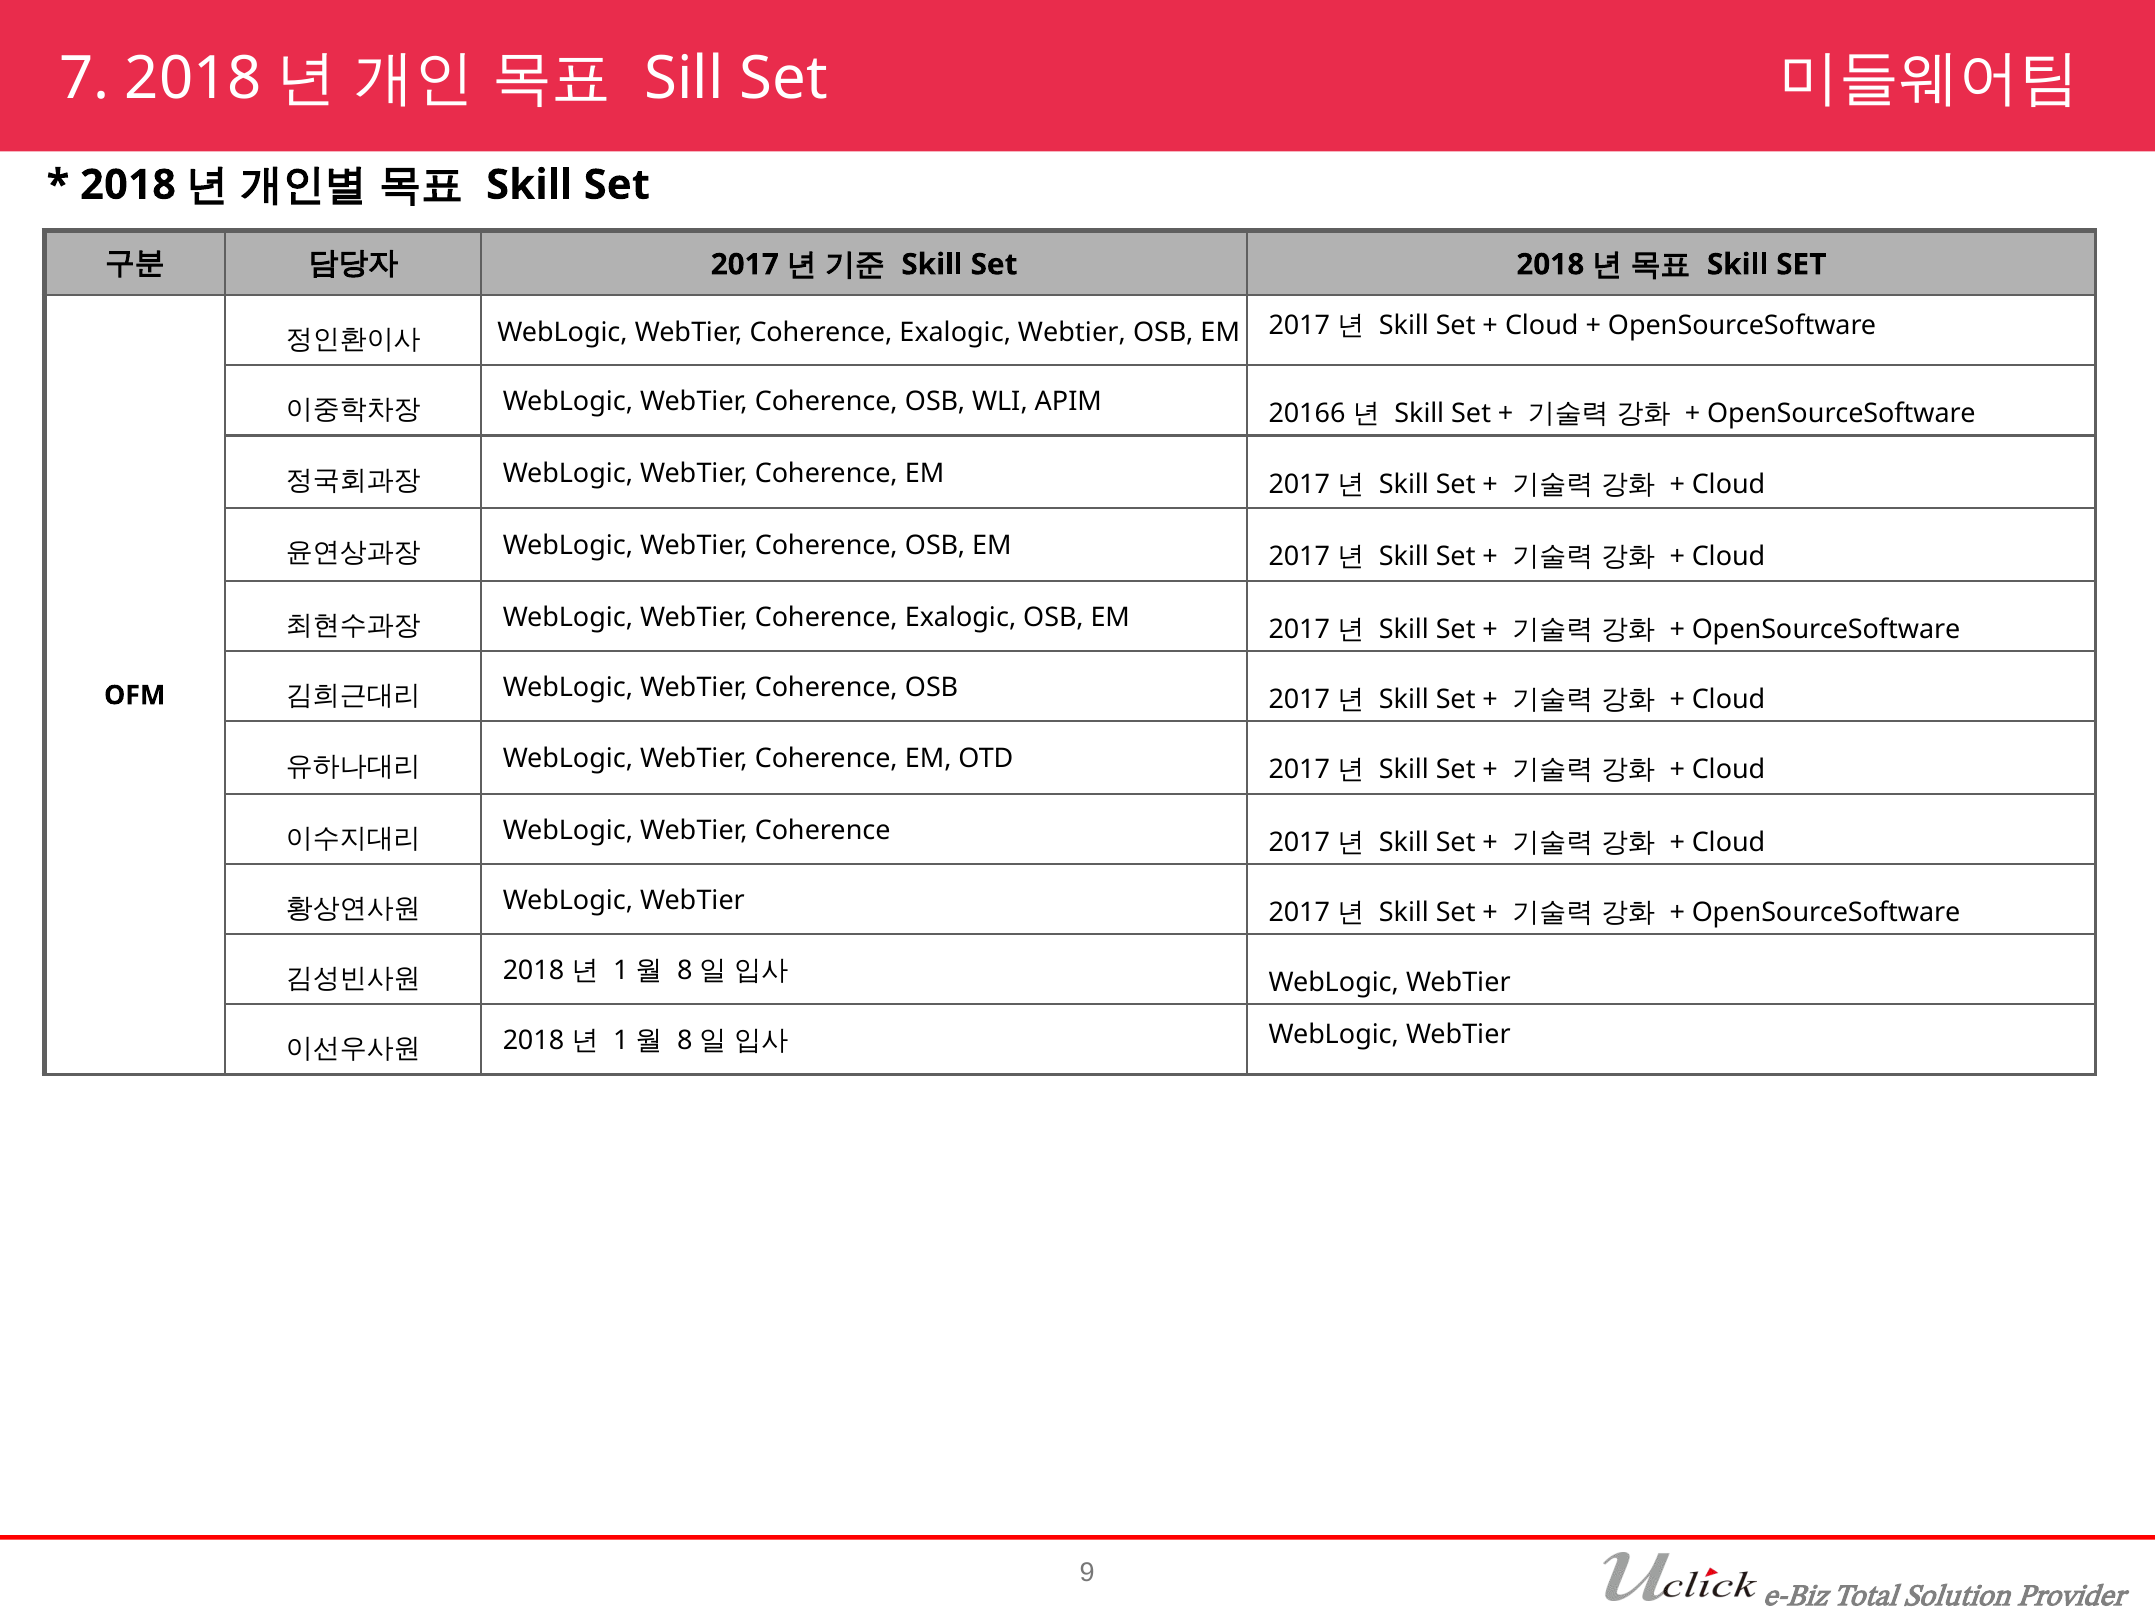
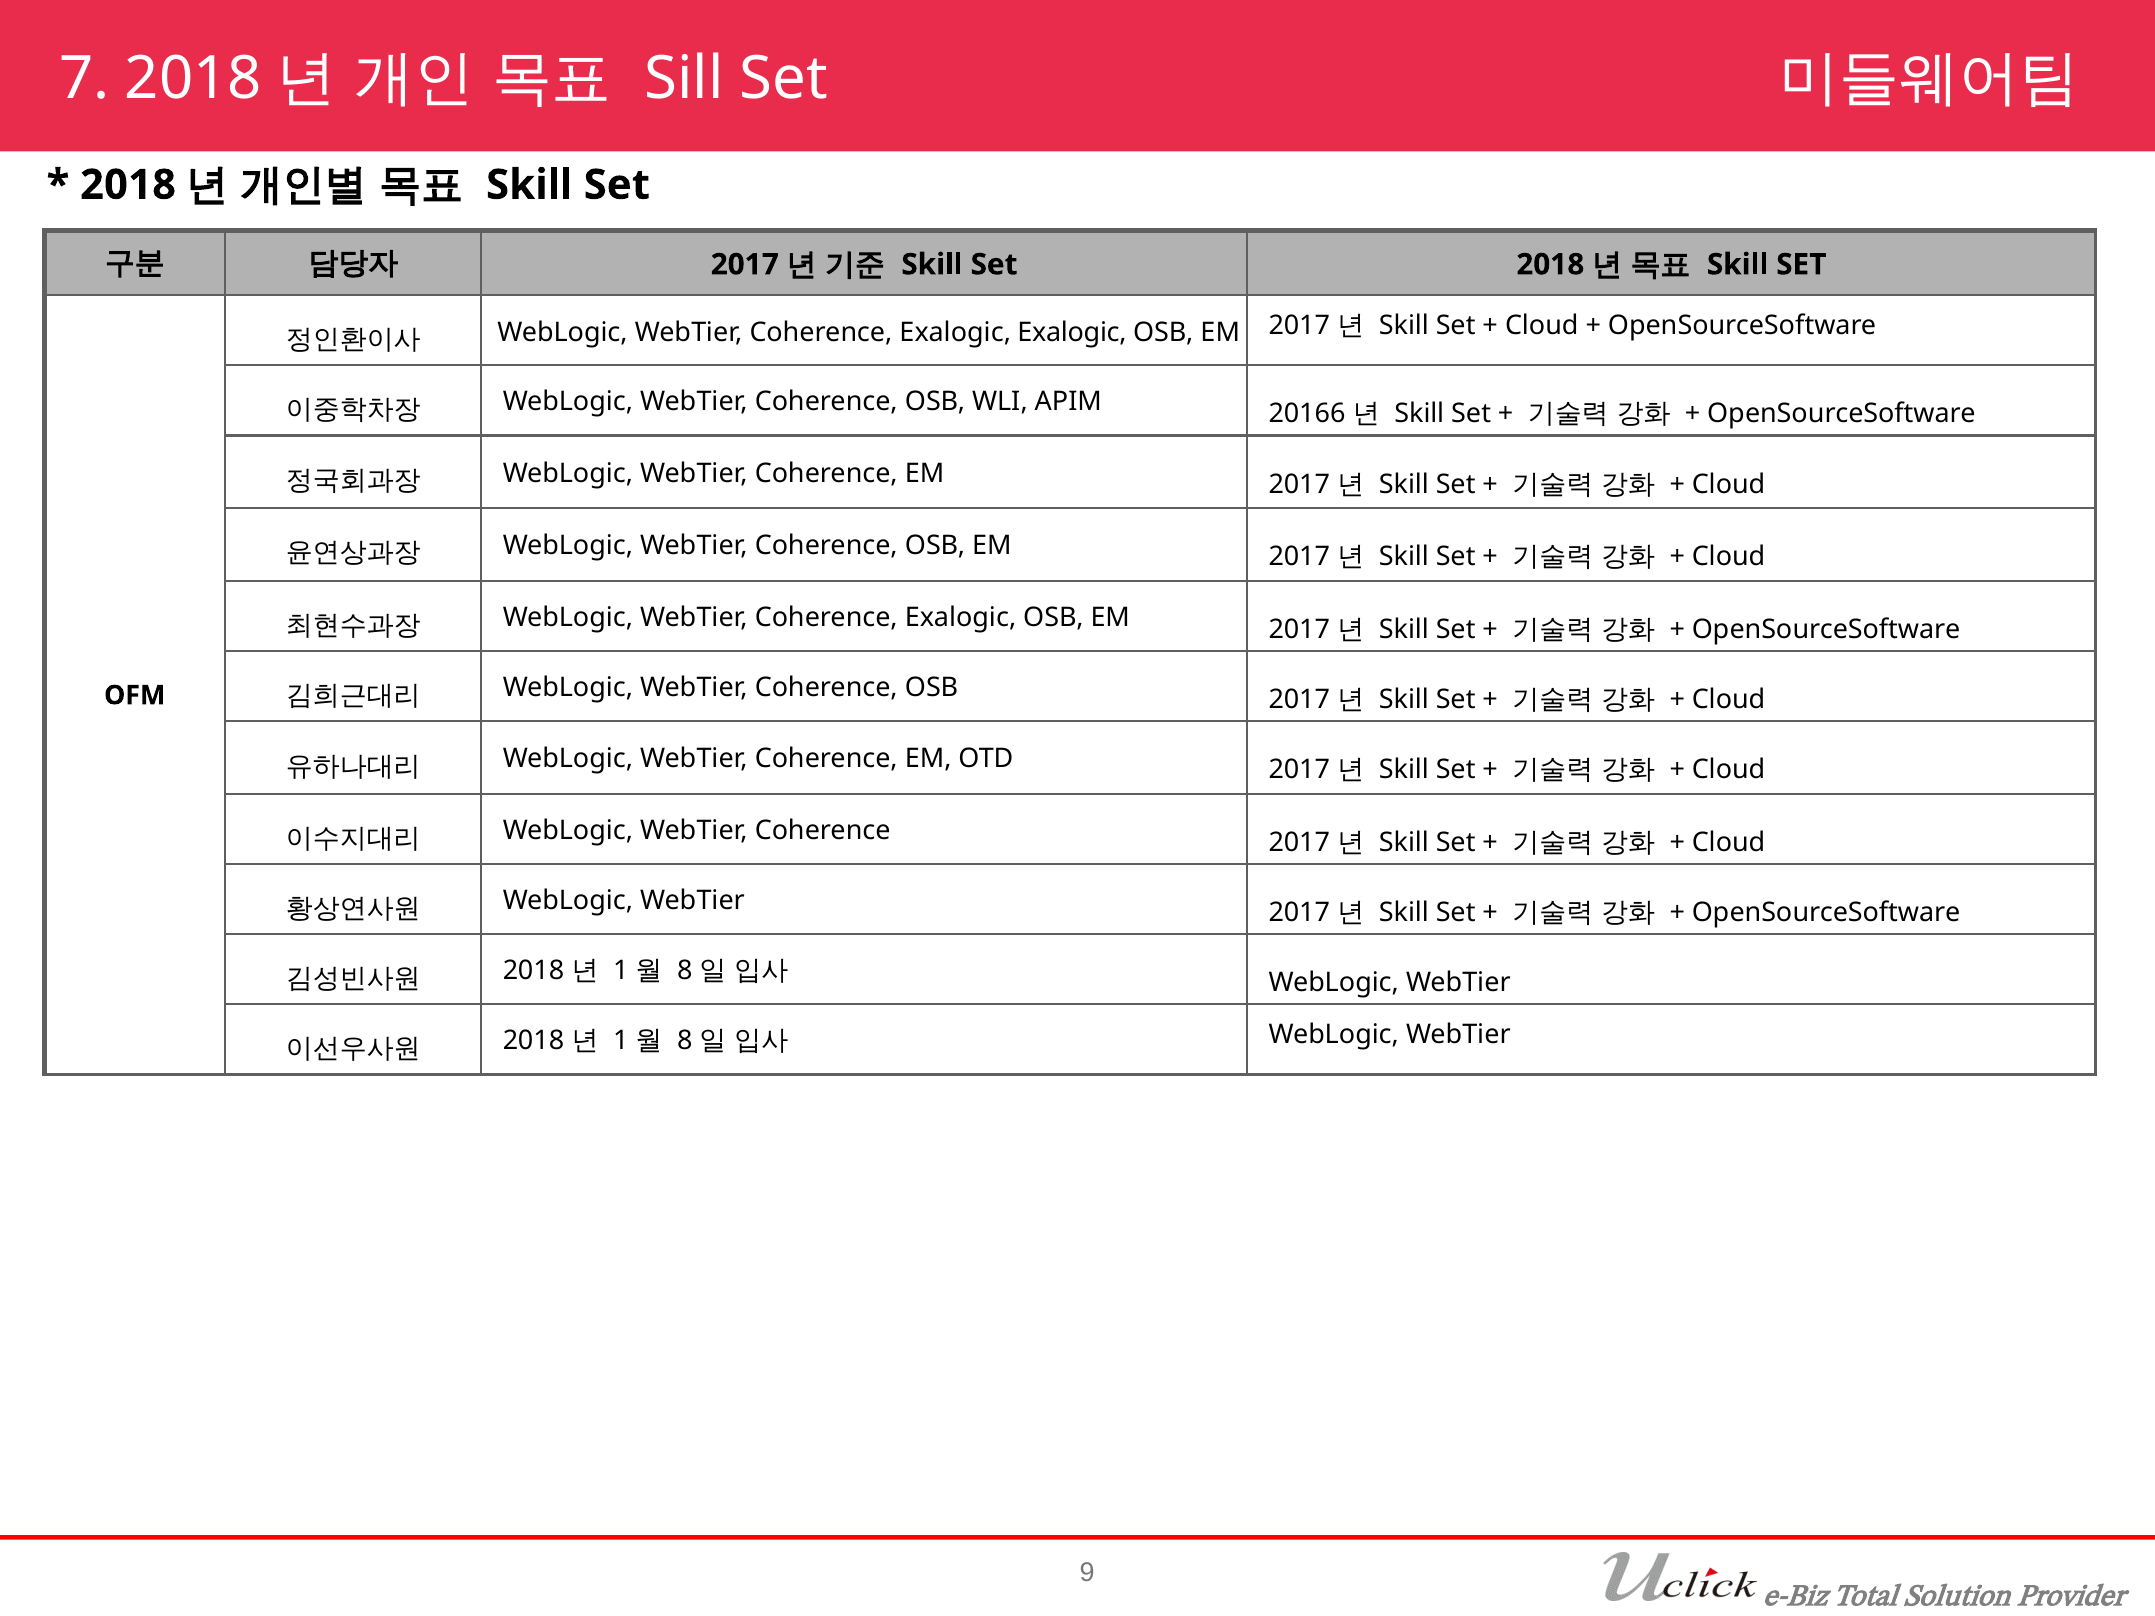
Exalogic Webtier: Webtier -> Exalogic (1072, 333)
